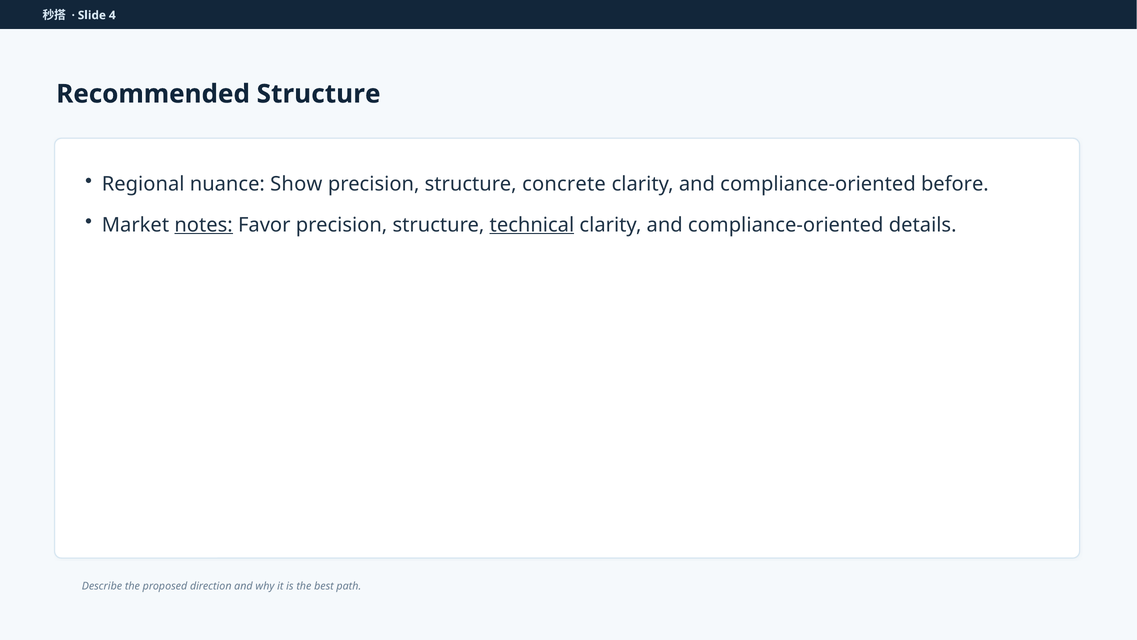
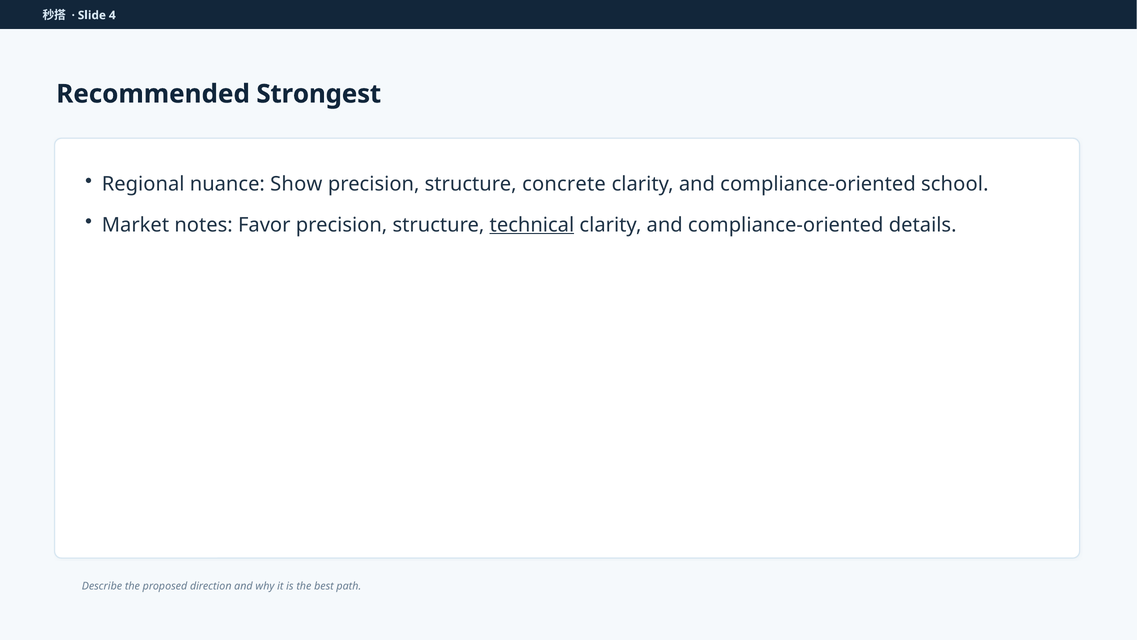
Recommended Structure: Structure -> Strongest (319, 94)
before: before -> school (955, 184)
notes underline: present -> none (204, 225)
